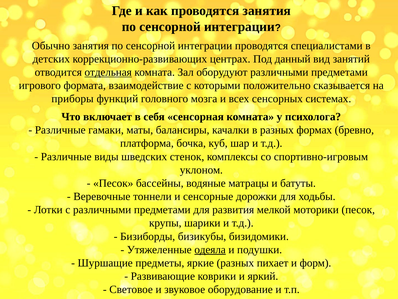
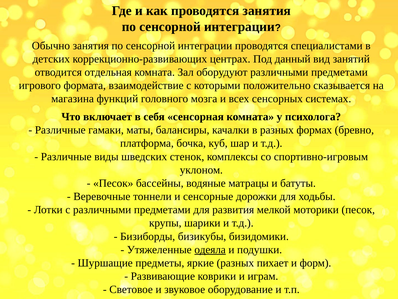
отдельная underline: present -> none (108, 72)
приборы: приборы -> магазина (73, 99)
яркий: яркий -> играм (263, 276)
